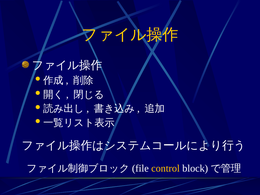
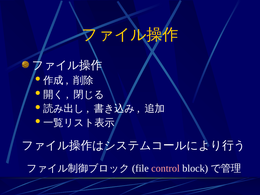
control colour: yellow -> pink (166, 168)
